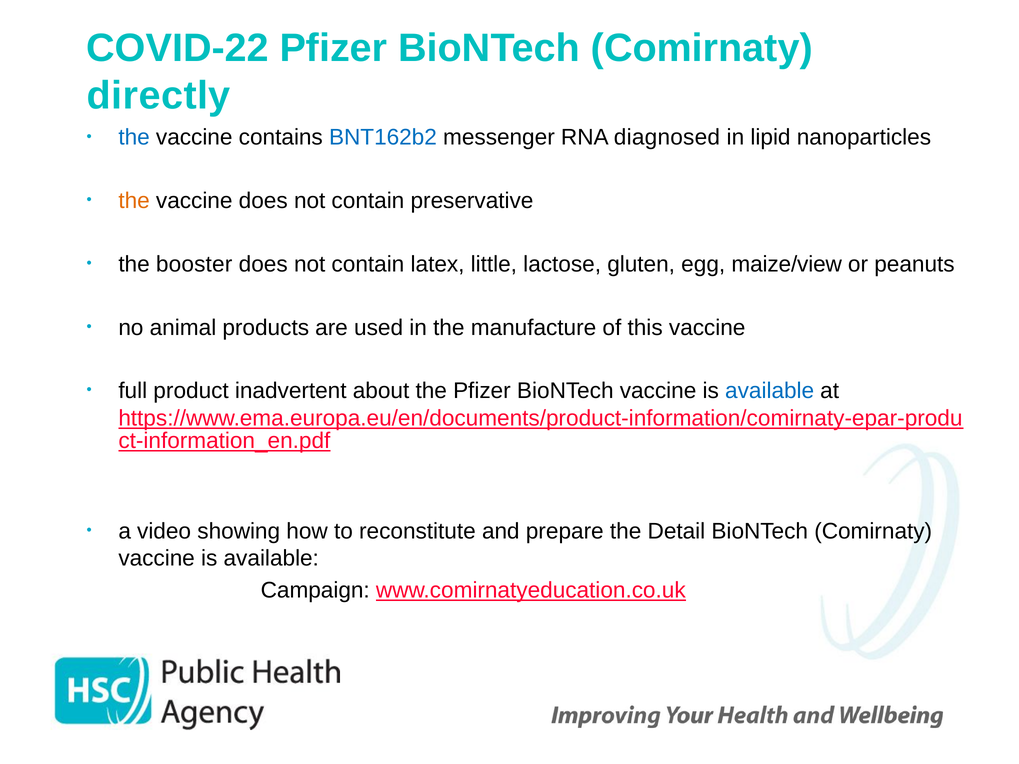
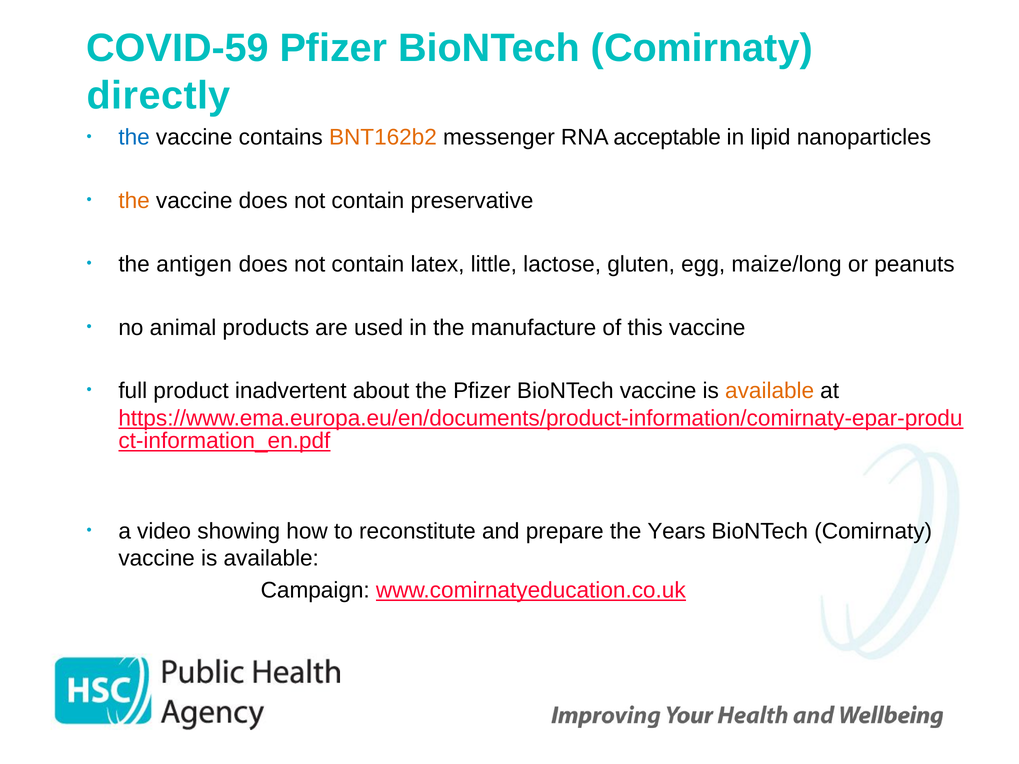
COVID-22: COVID-22 -> COVID-59 (178, 48)
BNT162b2 colour: blue -> orange (383, 138)
diagnosed: diagnosed -> acceptable (667, 138)
booster: booster -> antigen (194, 264)
maize/view: maize/view -> maize/long (787, 264)
available colour: blue -> orange (770, 391)
Detail: Detail -> Years (676, 531)
